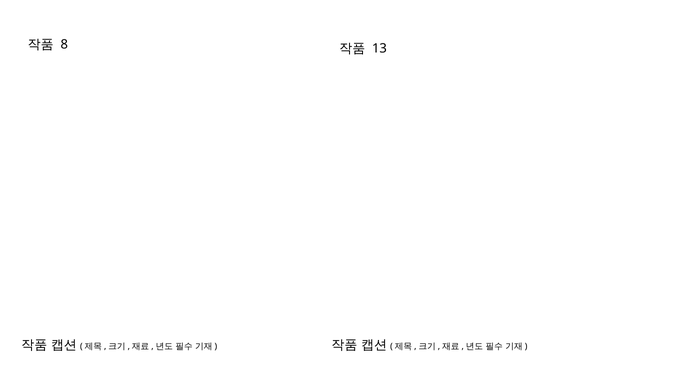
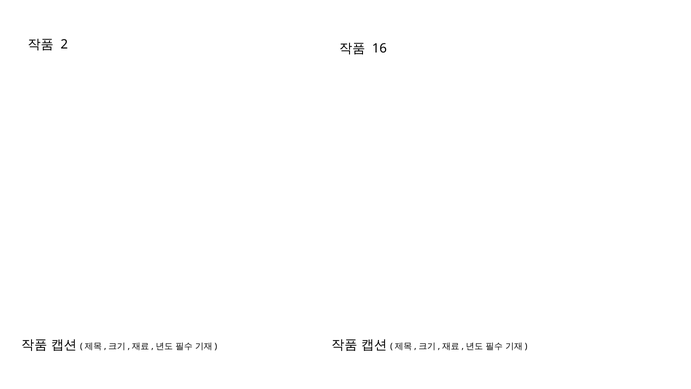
8: 8 -> 2 (64, 44)
13: 13 -> 16 (380, 48)
